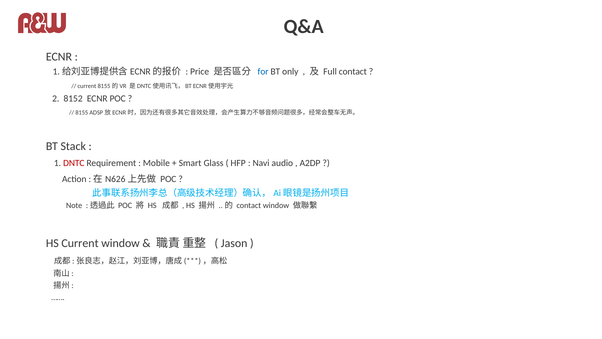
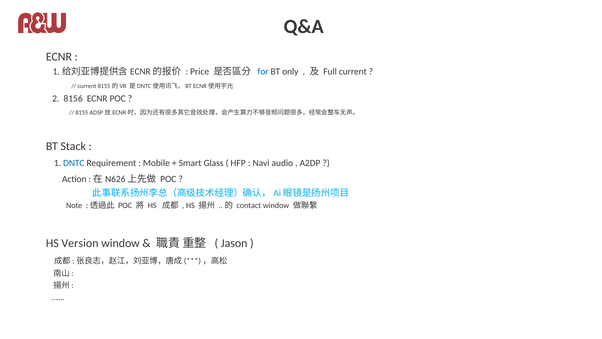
Full contact: contact -> current (353, 72)
8152: 8152 -> 8156 (73, 98)
DNTC colour: red -> blue (74, 163)
HS Current: Current -> Version (80, 243)
